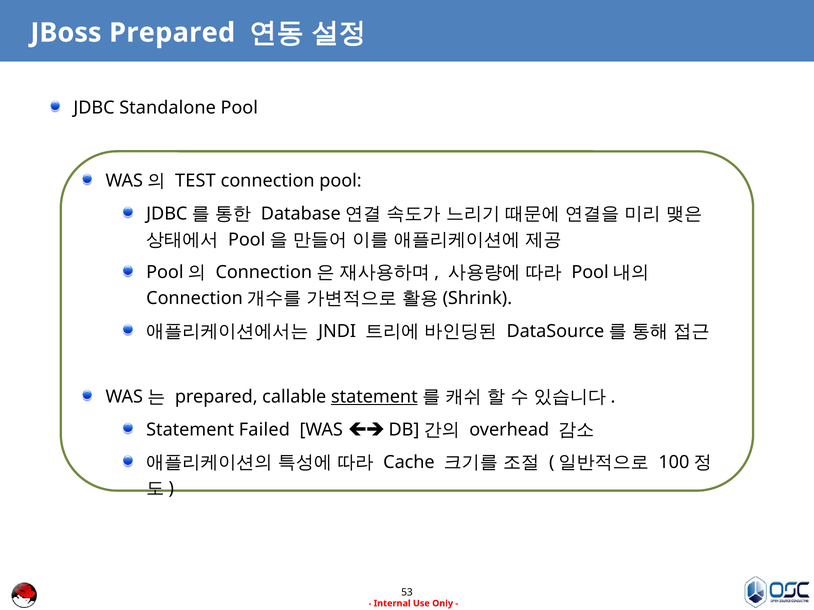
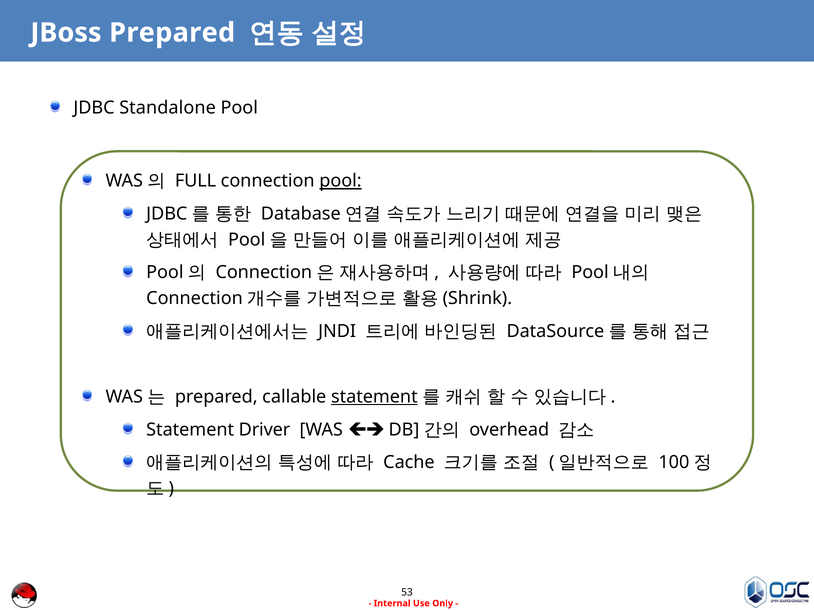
TEST: TEST -> FULL (196, 181)
pool underline: none -> present (340, 181)
Failed: Failed -> Driver (264, 430)
